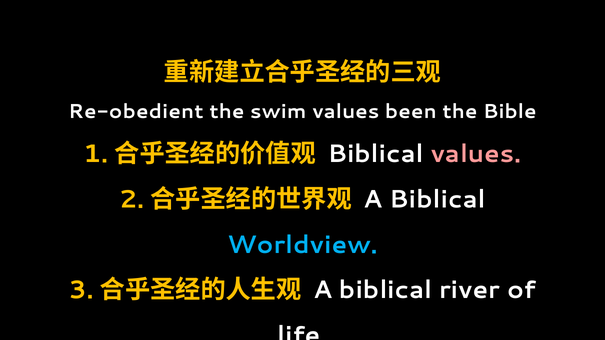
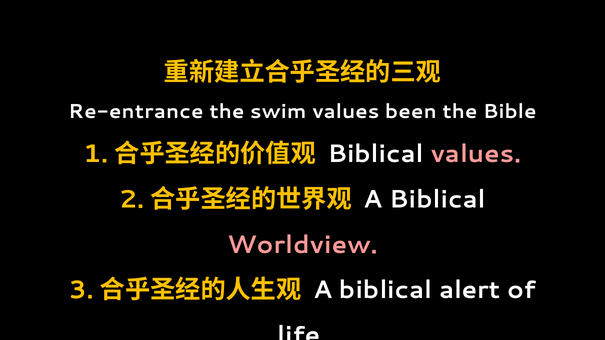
Re-obedient: Re-obedient -> Re-entrance (136, 112)
Worldview colour: light blue -> pink (302, 245)
river: river -> alert (470, 290)
